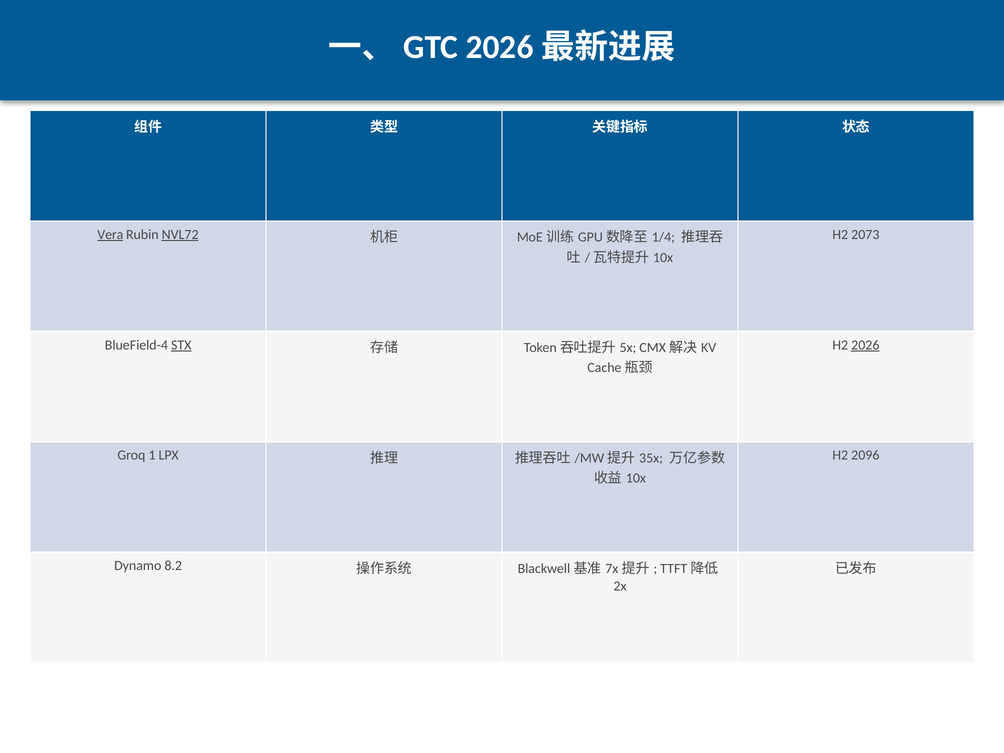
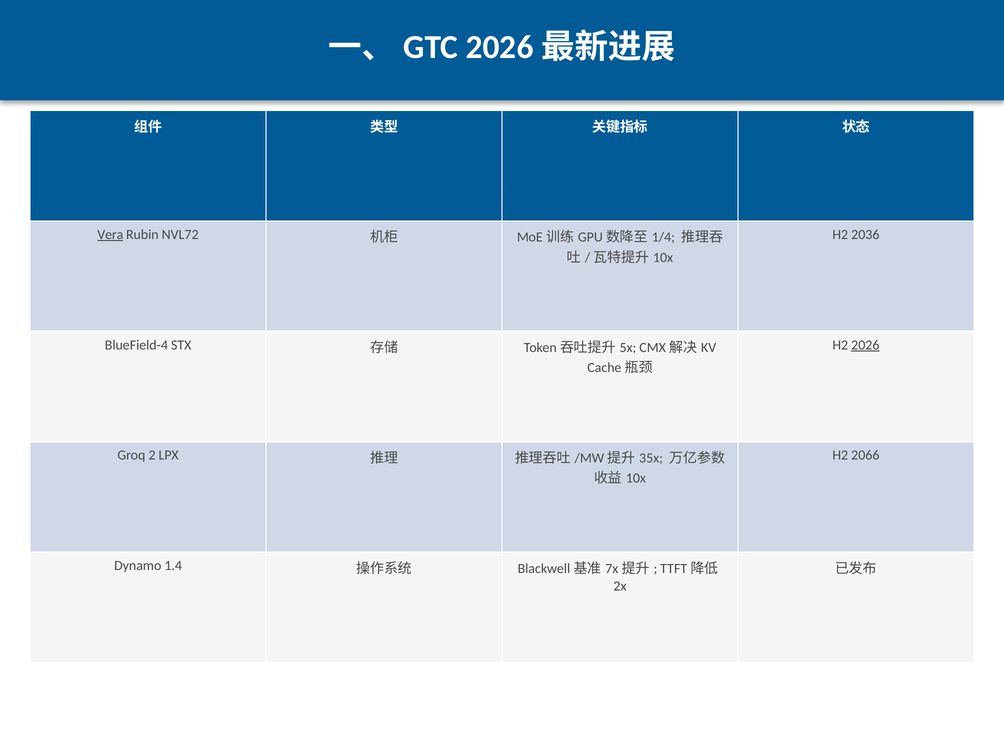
NVL72 underline: present -> none (180, 234)
2073: 2073 -> 2036 (865, 234)
STX underline: present -> none (181, 345)
1: 1 -> 2 (152, 455)
2096: 2096 -> 2066 (865, 455)
8.2: 8.2 -> 1.4 (173, 566)
